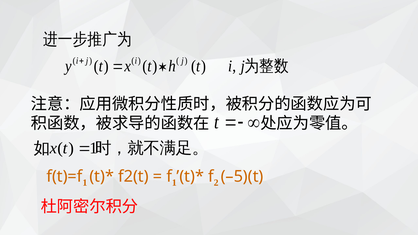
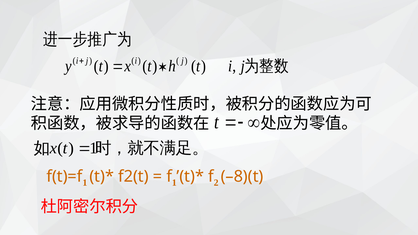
–5)(t: –5)(t -> –8)(t (242, 177)
